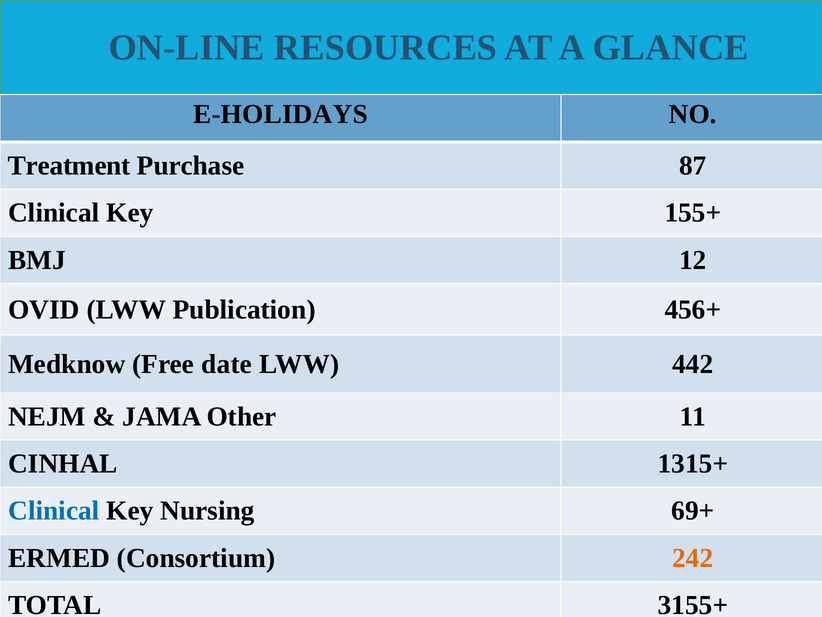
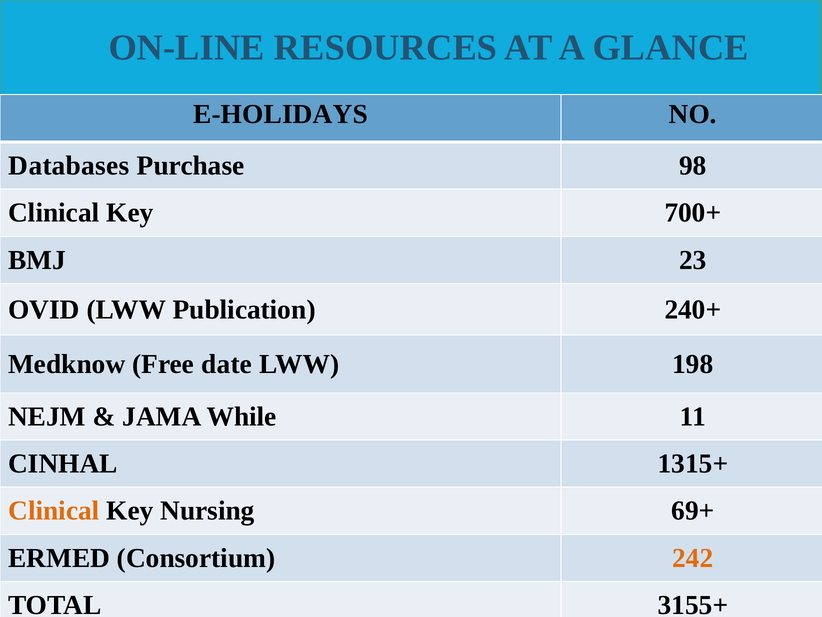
Treatment: Treatment -> Databases (69, 166)
87: 87 -> 98 (693, 166)
155+: 155+ -> 700+ (693, 213)
12: 12 -> 23 (693, 260)
456+: 456+ -> 240+ (693, 309)
442: 442 -> 198 (693, 364)
Other: Other -> While (242, 416)
Clinical colour: blue -> orange (54, 510)
